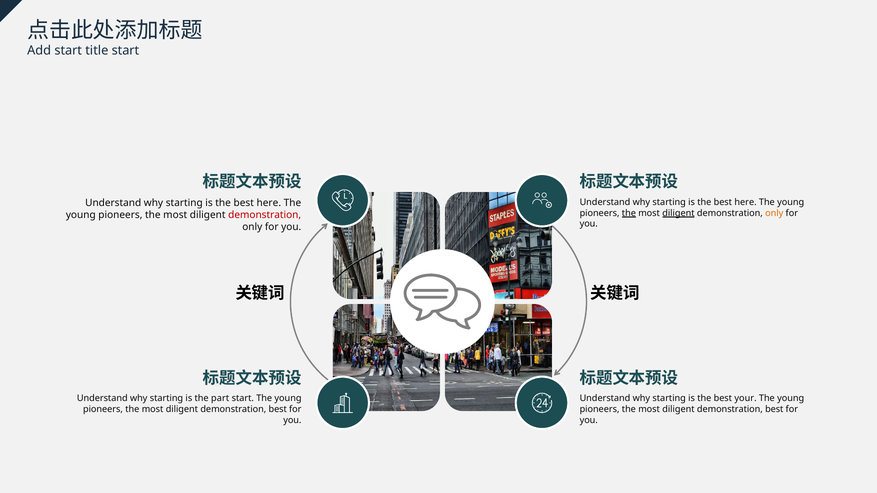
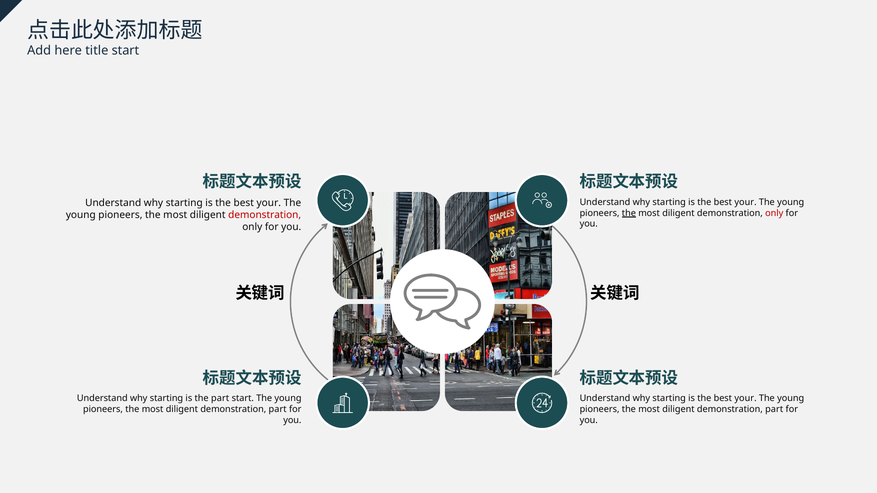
Add start: start -> here (68, 51)
here: here -> your (746, 202)
here: here -> your (269, 203)
diligent underline: present -> none (678, 213)
only colour: orange -> red (774, 213)
best: best -> part (278, 410)
best: best -> part (774, 410)
